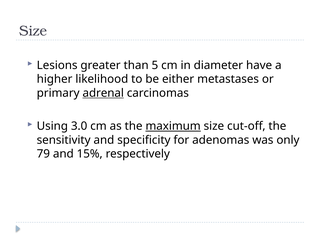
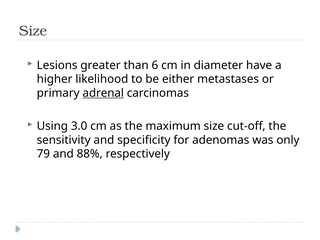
5: 5 -> 6 (155, 65)
maximum underline: present -> none (173, 126)
15%: 15% -> 88% (90, 154)
